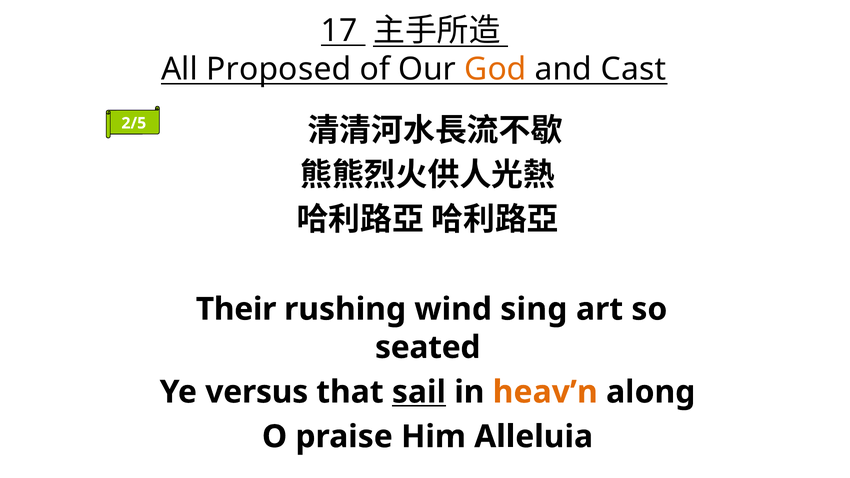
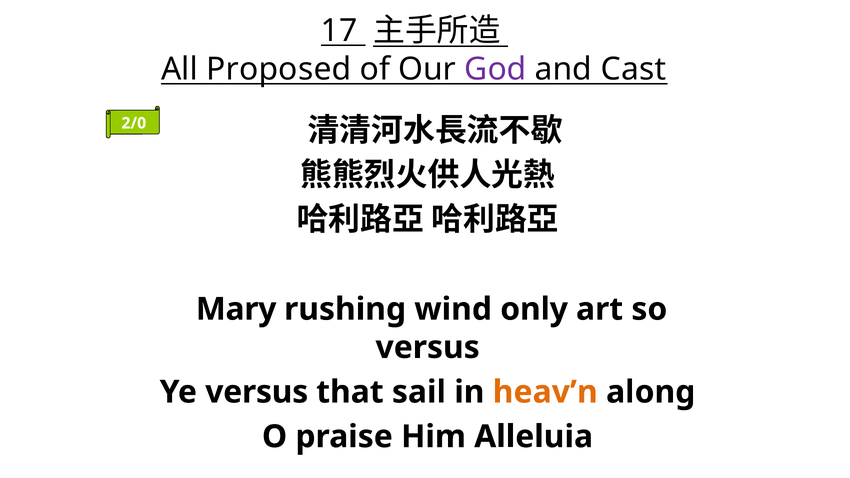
God colour: orange -> purple (495, 69)
2/5: 2/5 -> 2/0 (134, 123)
Their: Their -> Mary (236, 309)
sing: sing -> only (534, 309)
seated: seated -> versus (428, 348)
sail underline: present -> none (419, 392)
